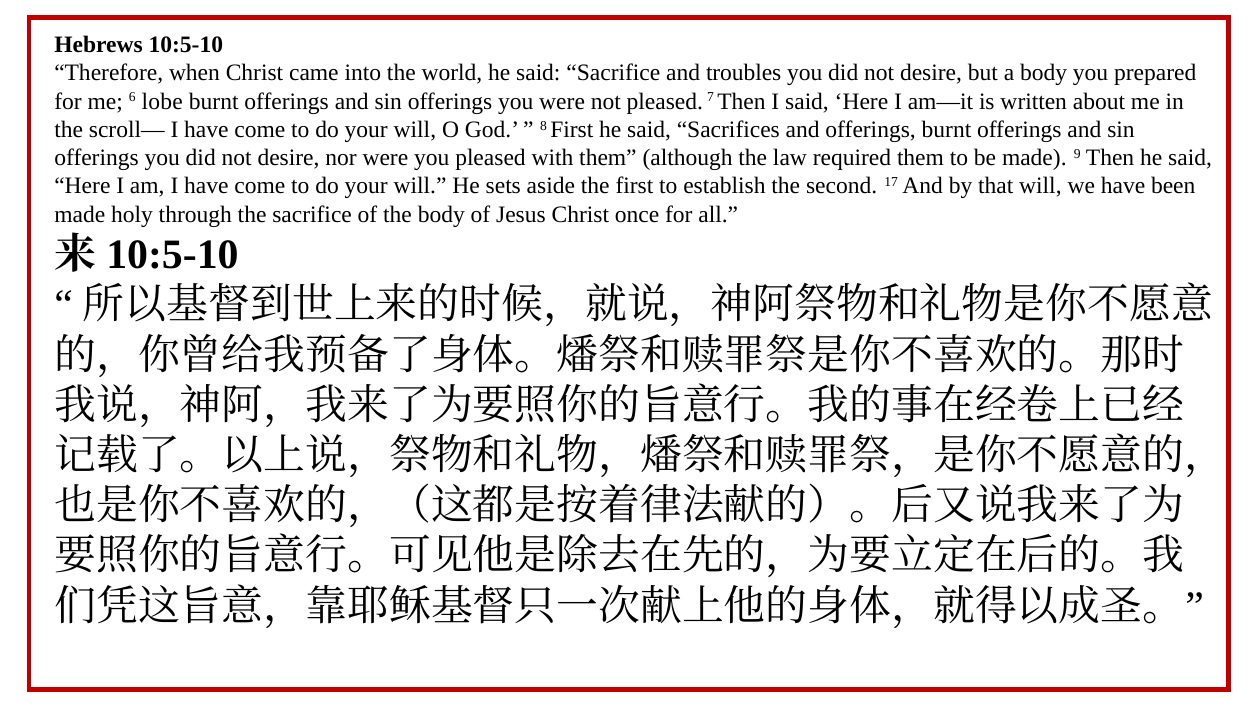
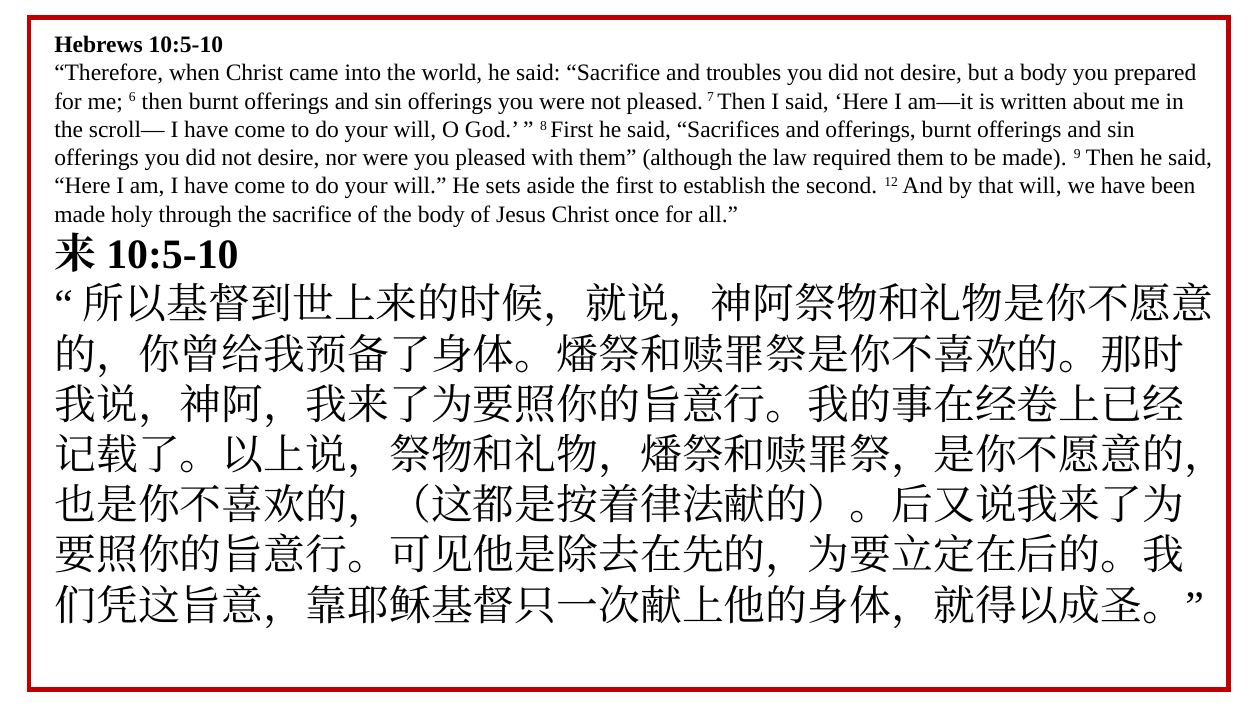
6 lobe: lobe -> then (162, 101)
17: 17 -> 12 (891, 182)
